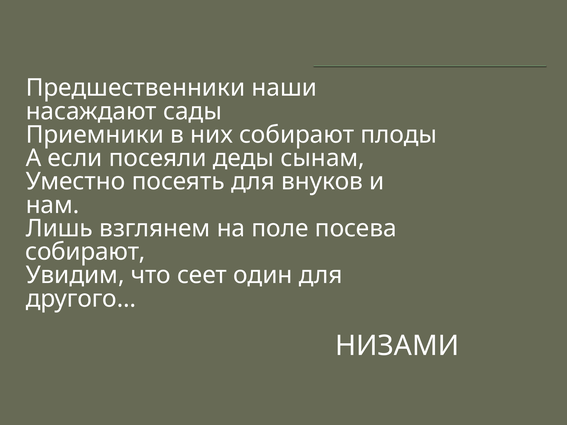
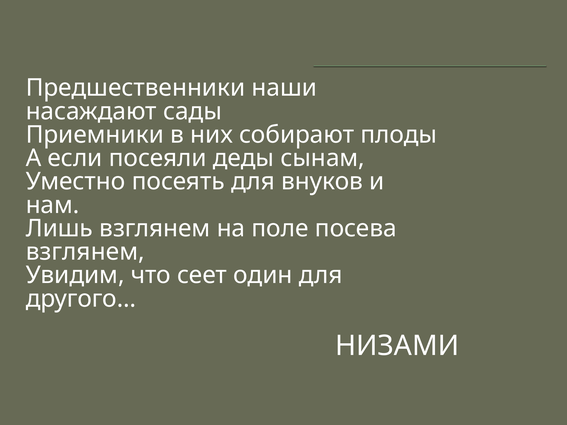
собирают: собирают -> взглянем (85, 252)
